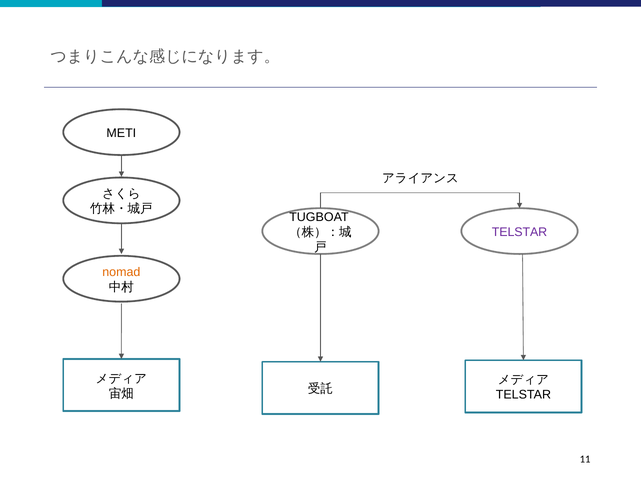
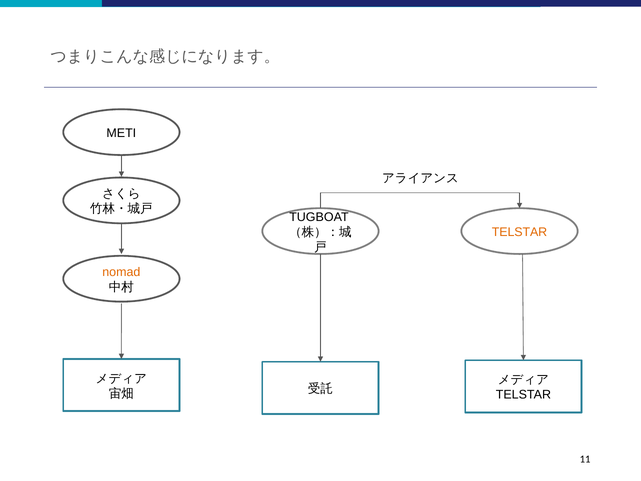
TELSTAR colour: purple -> orange (520, 232)
